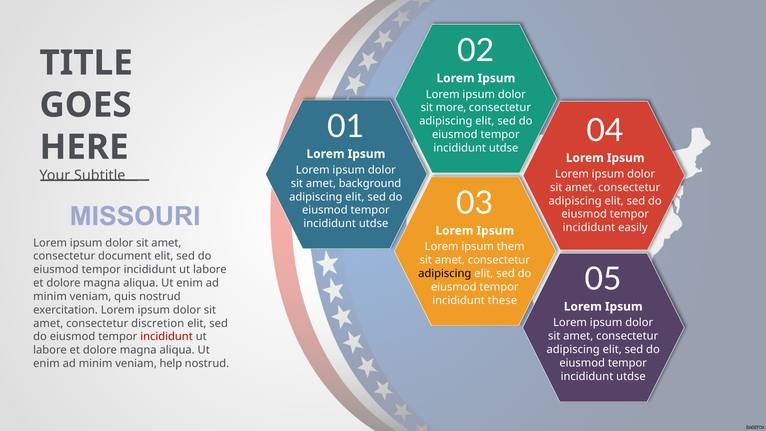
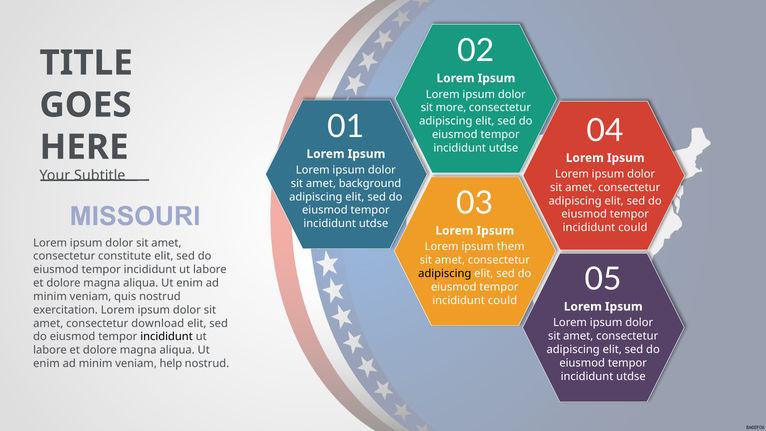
easily: easily -> could (633, 228)
document: document -> constitute (125, 256)
these: these -> could (503, 300)
discretion: discretion -> download (158, 323)
incididunt colour: red -> black (167, 337)
